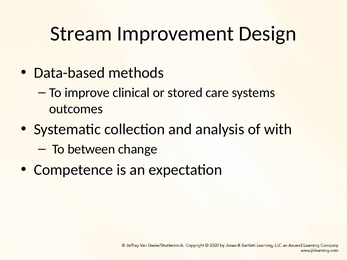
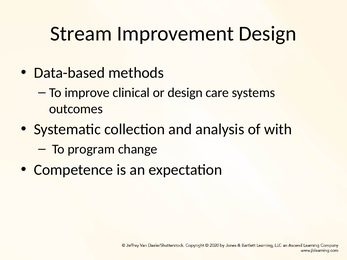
or stored: stored -> design (185, 93)
between: between -> program (91, 149)
